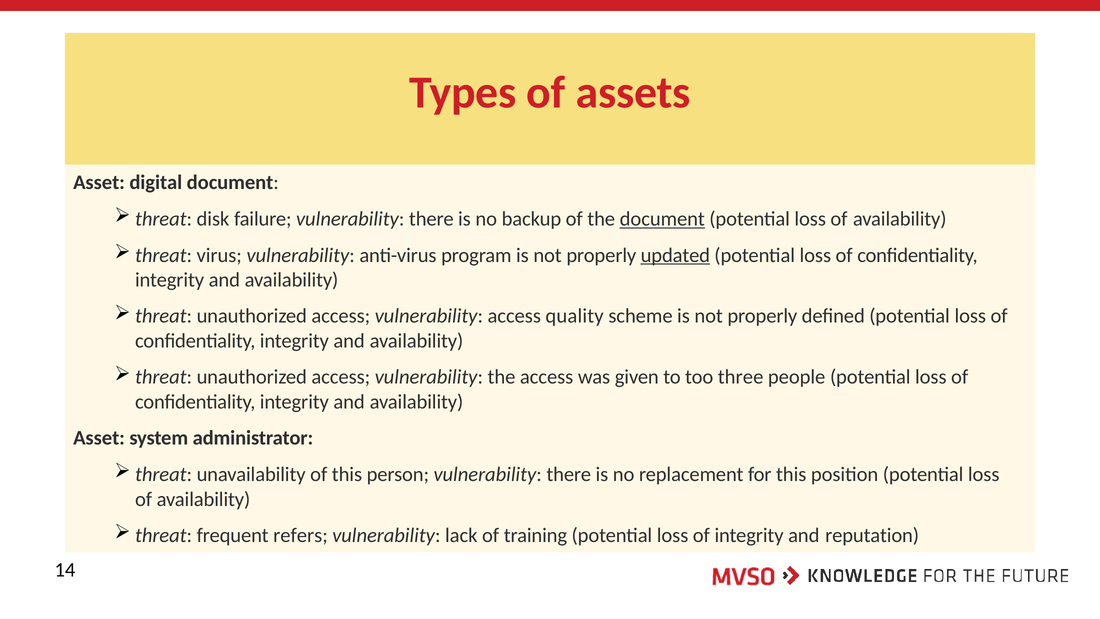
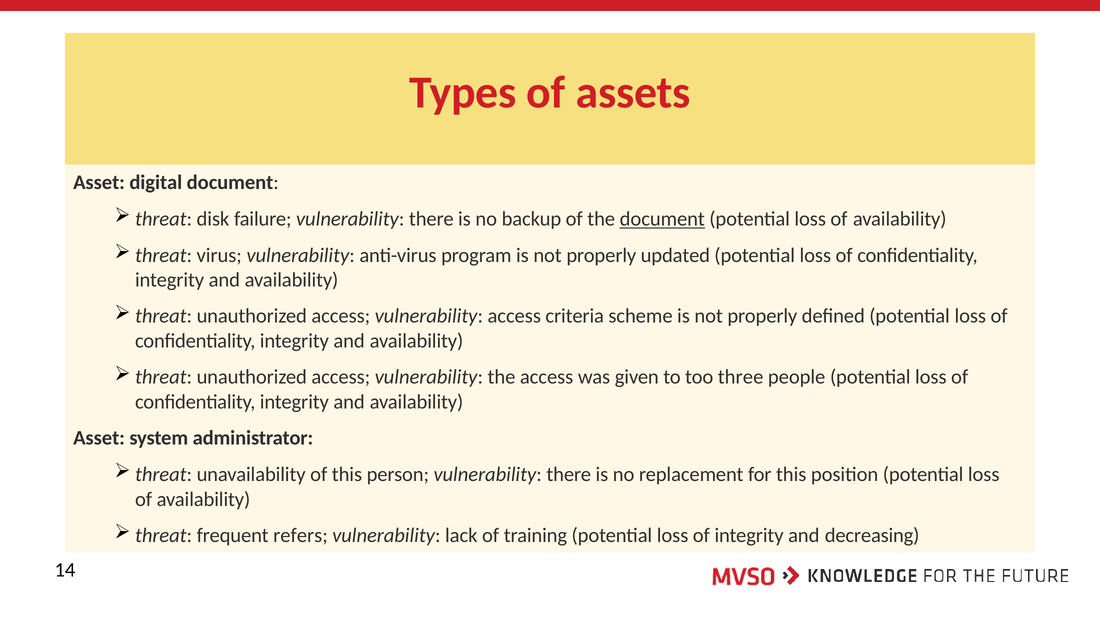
updated underline: present -> none (675, 255)
quality: quality -> criteria (575, 316)
reputation: reputation -> decreasing (872, 535)
